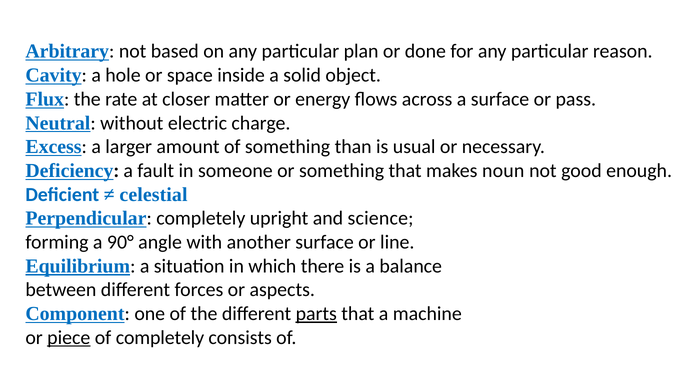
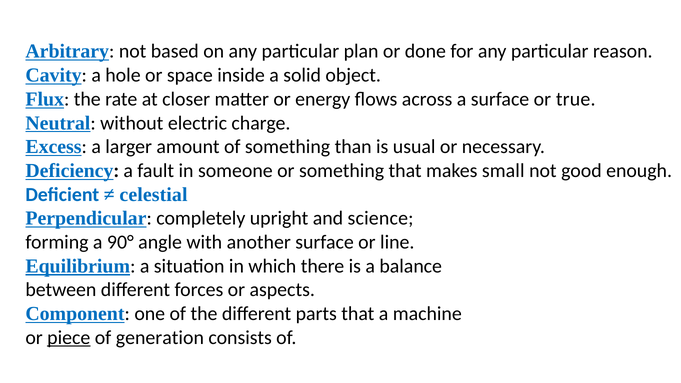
pass: pass -> true (576, 99)
noun: noun -> small (503, 171)
parts underline: present -> none (316, 314)
of completely: completely -> generation (160, 338)
